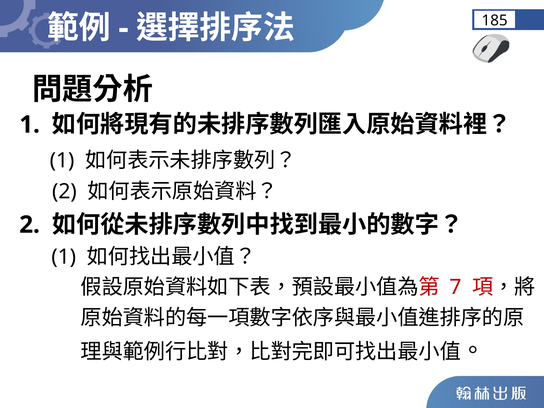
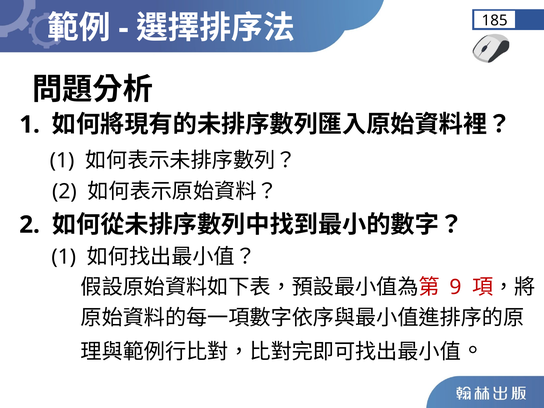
7: 7 -> 9 (456, 287)
